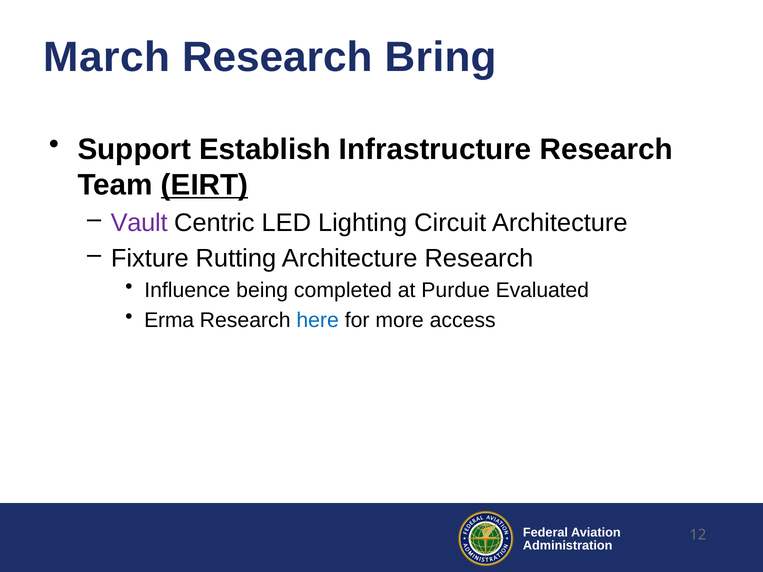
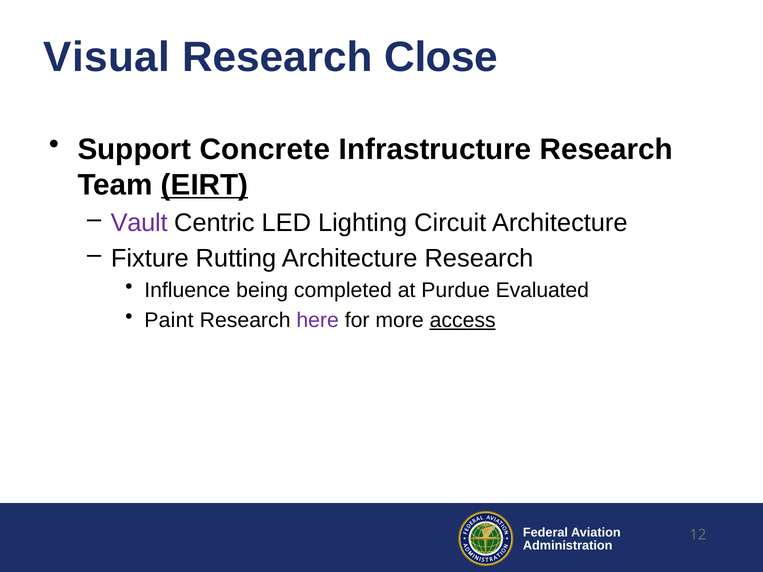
March: March -> Visual (107, 57)
Bring: Bring -> Close (441, 57)
Establish: Establish -> Concrete (265, 150)
Erma: Erma -> Paint (169, 320)
here colour: blue -> purple (318, 320)
access underline: none -> present (463, 320)
